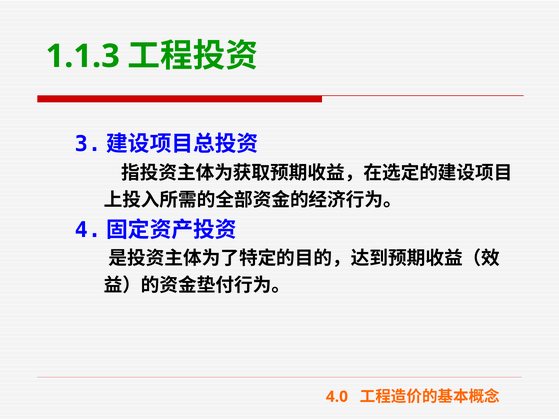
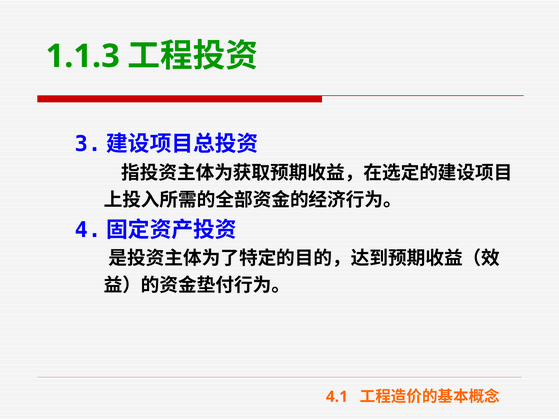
4.0: 4.0 -> 4.1 (337, 397)
